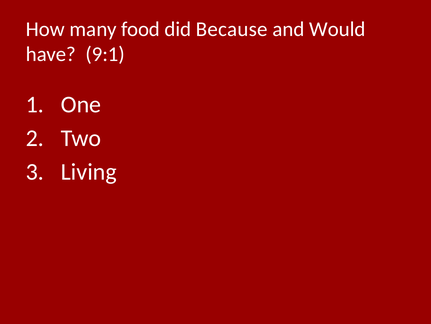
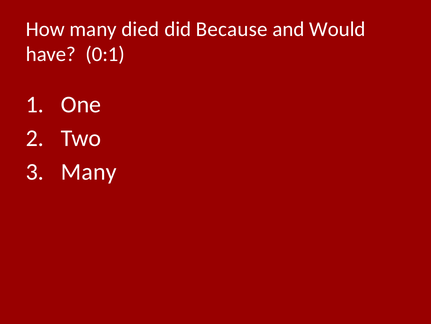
food: food -> died (140, 29)
9:1: 9:1 -> 0:1 (105, 54)
Living: Living -> Many (89, 171)
